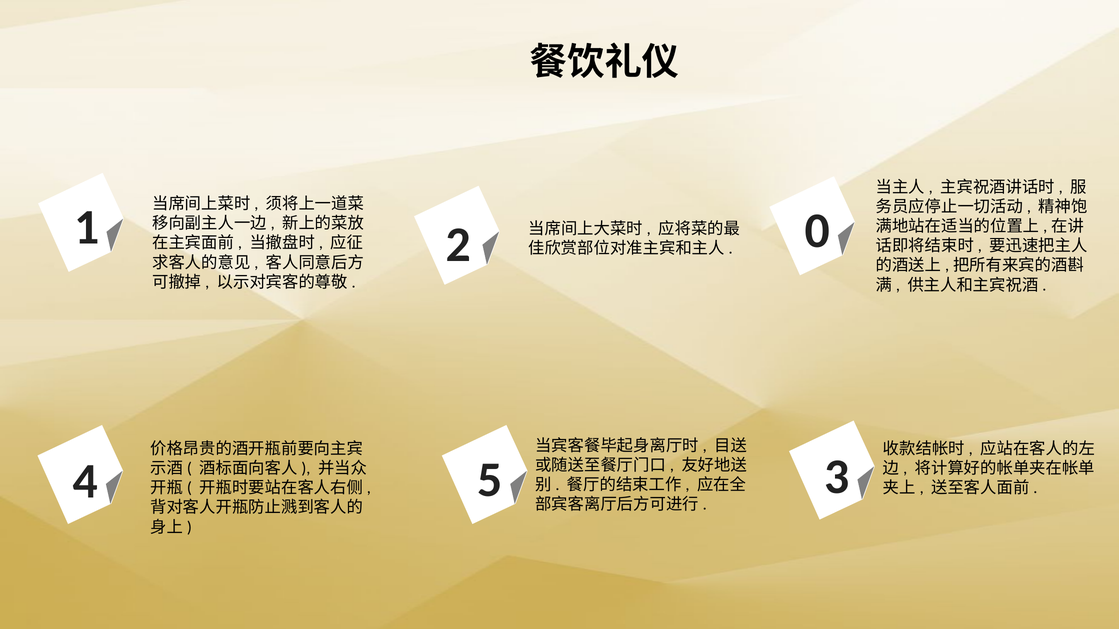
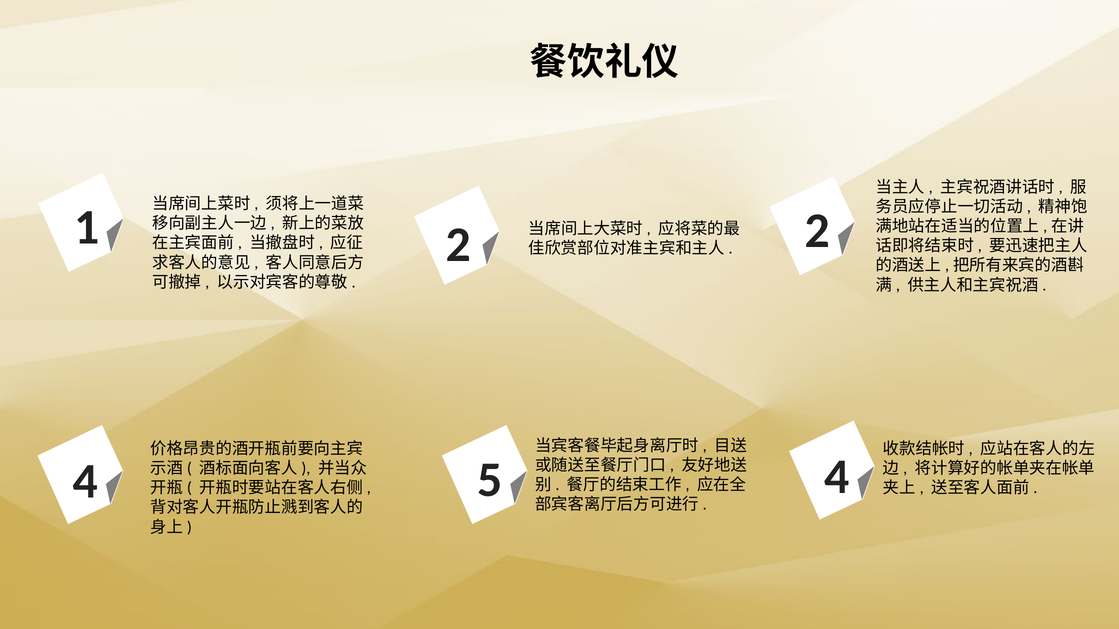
2 0: 0 -> 2 (817, 231)
5 3: 3 -> 4 (837, 477)
